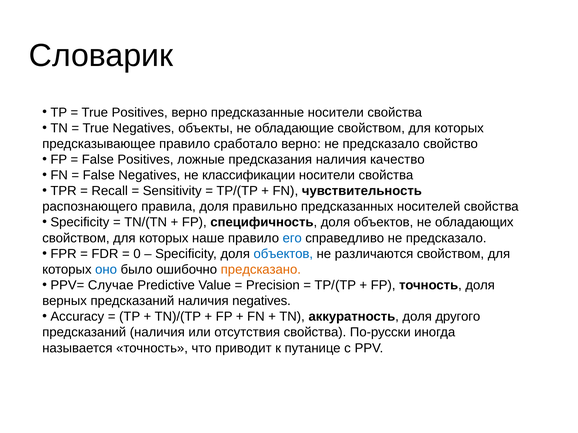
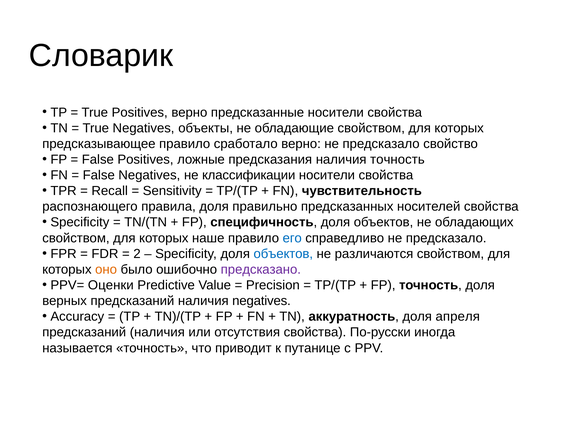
наличия качество: качество -> точность (397, 160)
0: 0 -> 2 (137, 254)
оно colour: blue -> orange (106, 270)
предсказано colour: orange -> purple (261, 270)
Случае: Случае -> Оценки (111, 285)
другого: другого -> апреля (458, 317)
